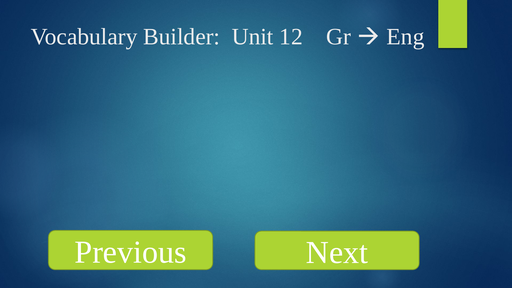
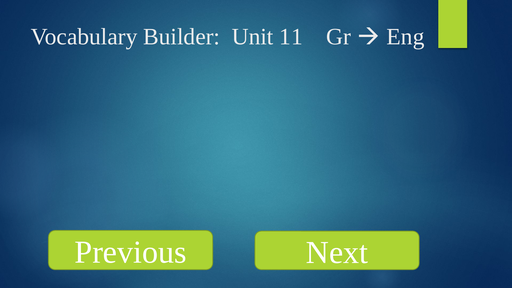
12: 12 -> 11 (291, 37)
